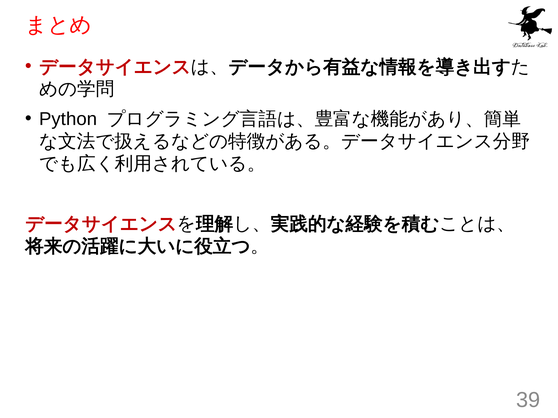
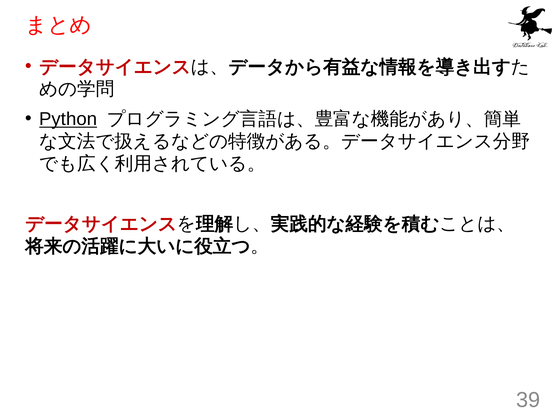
Python underline: none -> present (68, 119)
